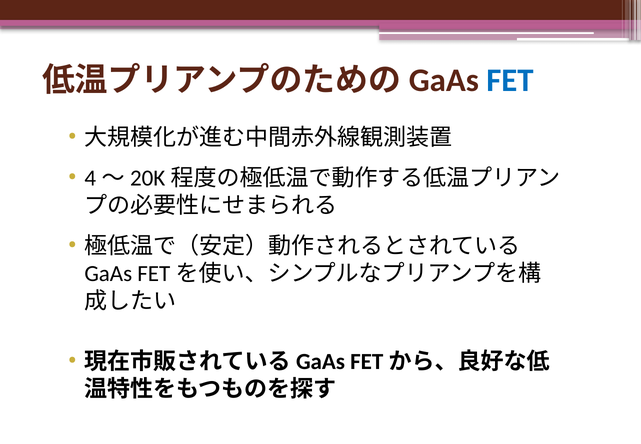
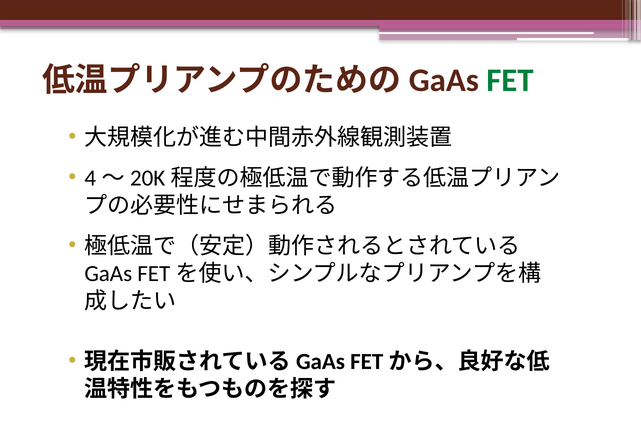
FET colour: blue -> green (510, 80)
